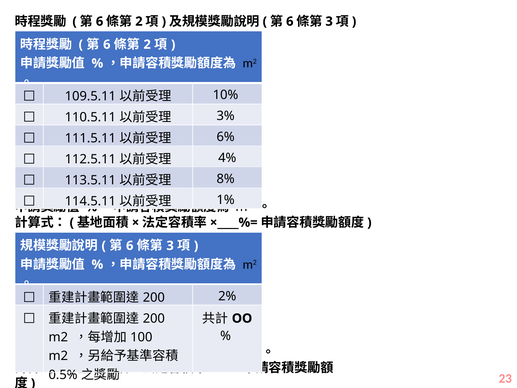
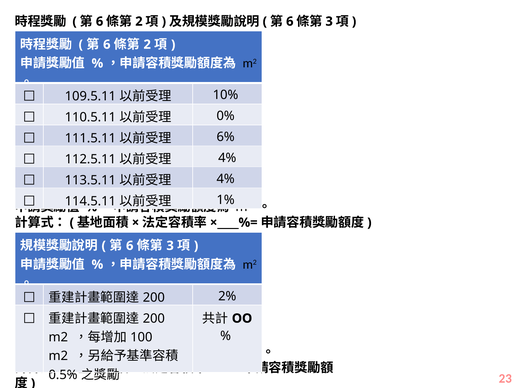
3%: 3% -> 0% (226, 116)
8%: 8% -> 4% (226, 179)
